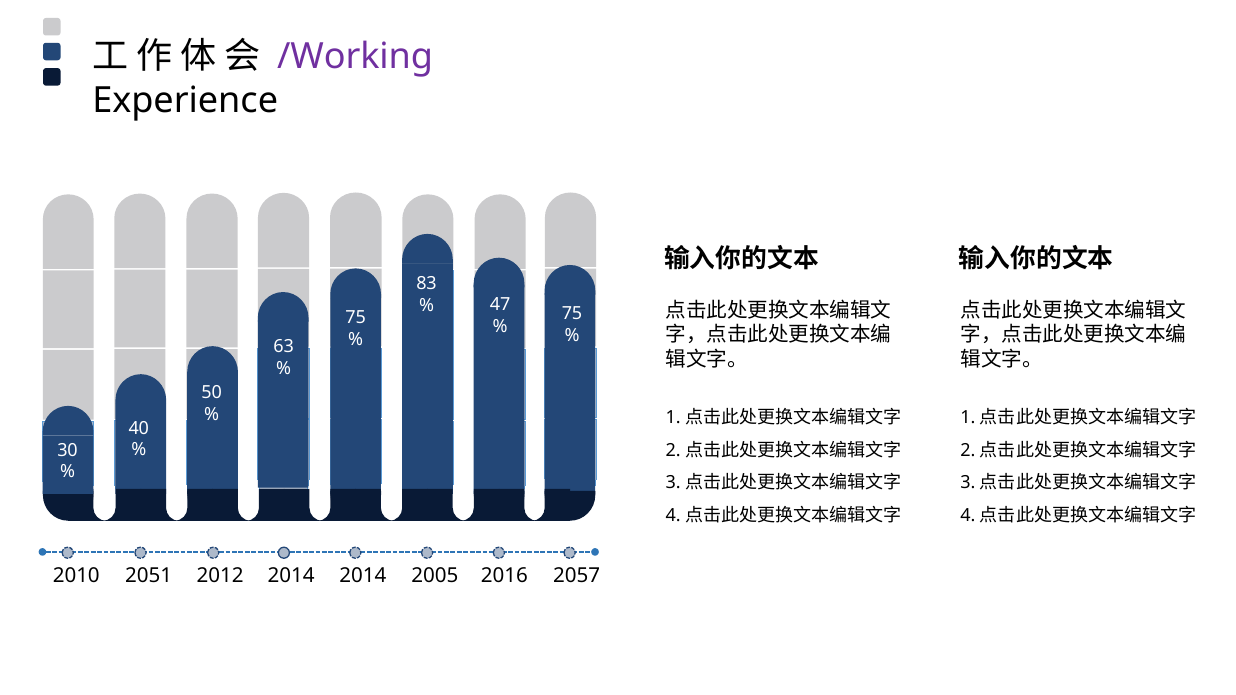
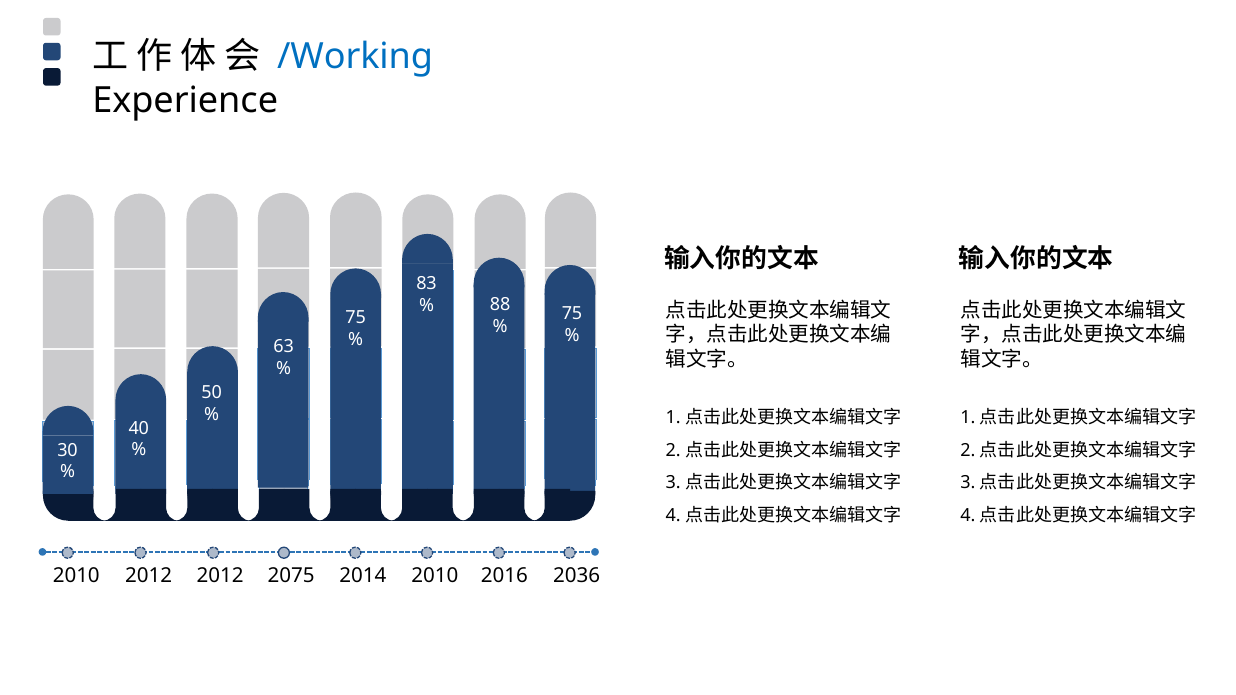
/Working colour: purple -> blue (355, 57)
47: 47 -> 88 (500, 305)
2051: 2051 -> 2012 (149, 576)
2014: 2014 -> 2075 (291, 576)
2005: 2005 -> 2010 (435, 576)
2057: 2057 -> 2036 (577, 576)
